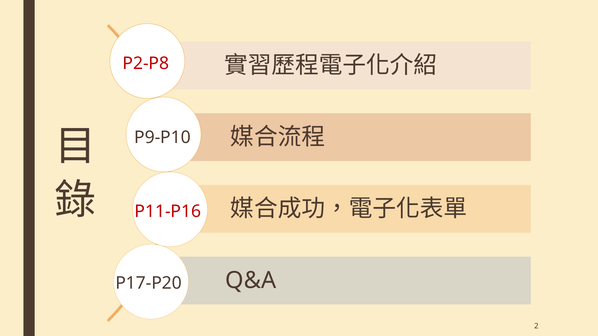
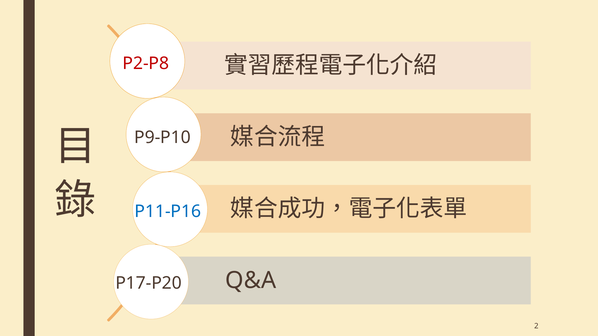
P11-P16 colour: red -> blue (168, 212)
